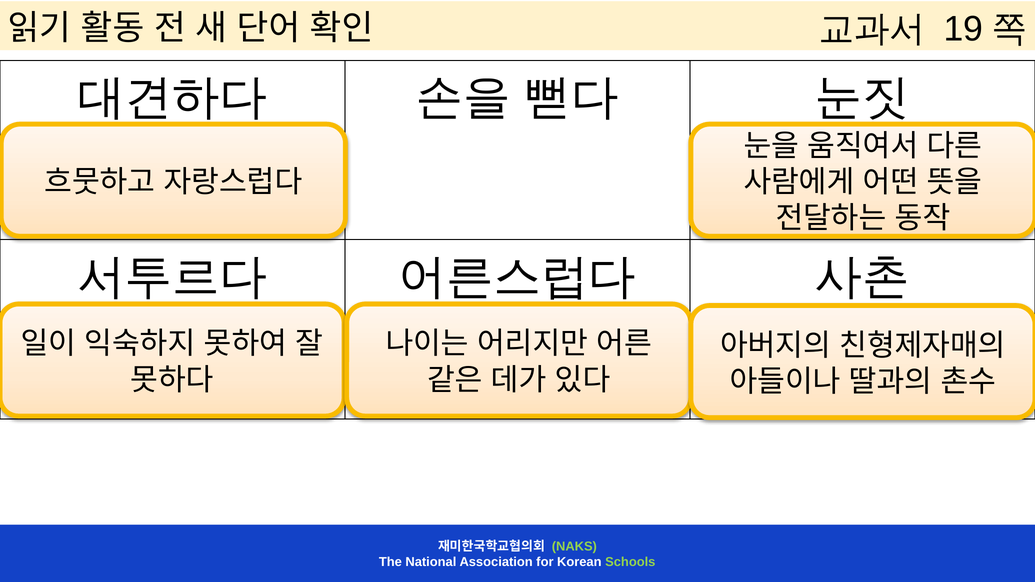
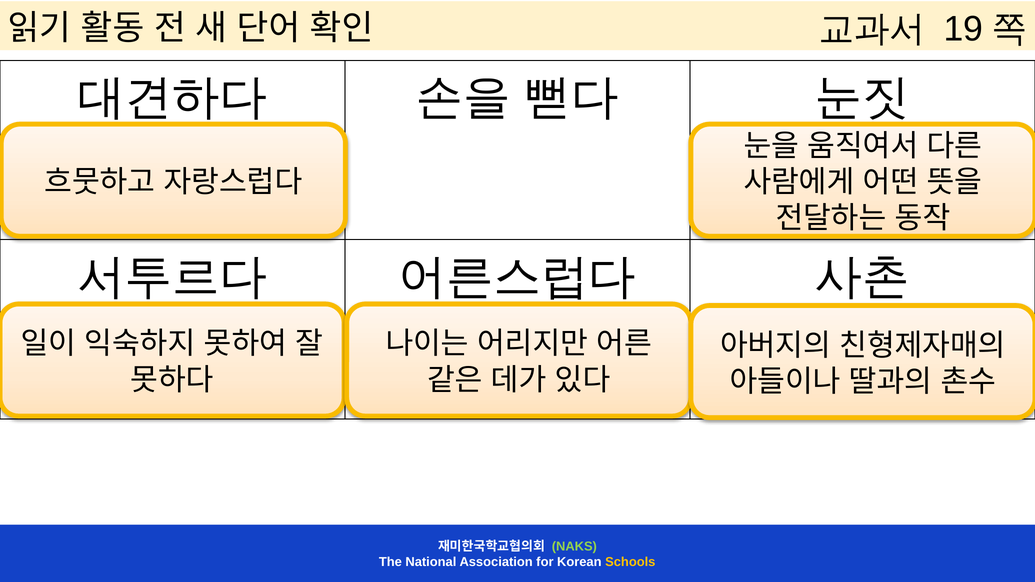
Schools colour: light green -> yellow (630, 562)
